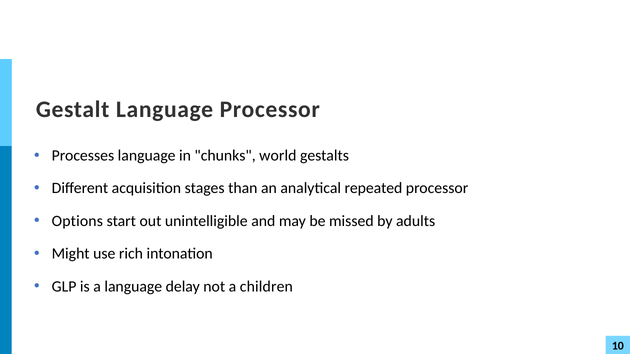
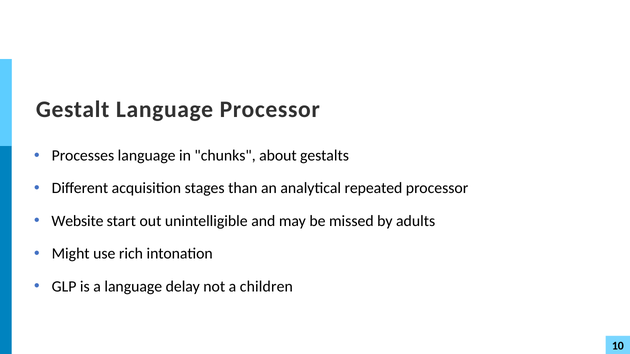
world: world -> about (278, 156)
Options: Options -> Website (77, 221)
